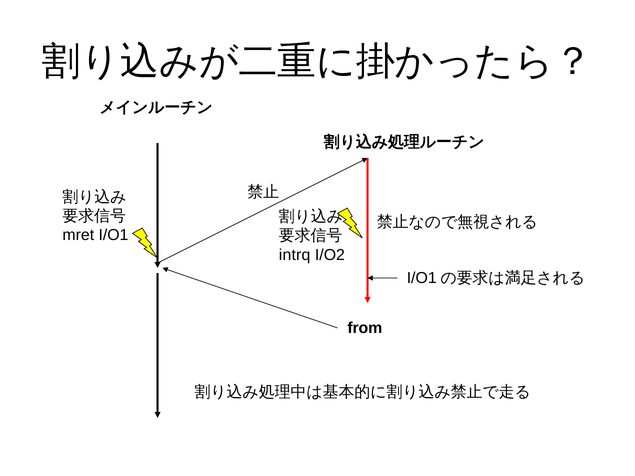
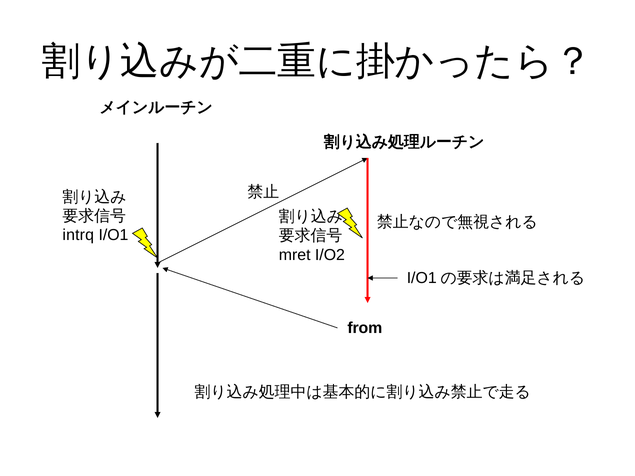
mret: mret -> intrq (78, 235)
intrq: intrq -> mret (295, 255)
